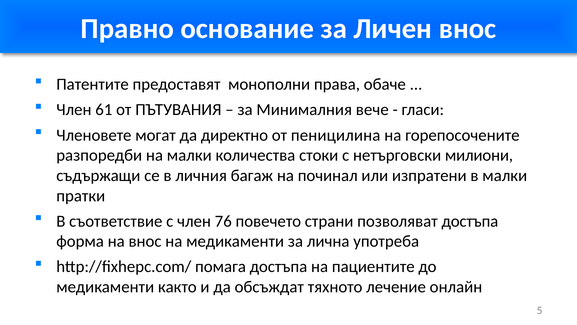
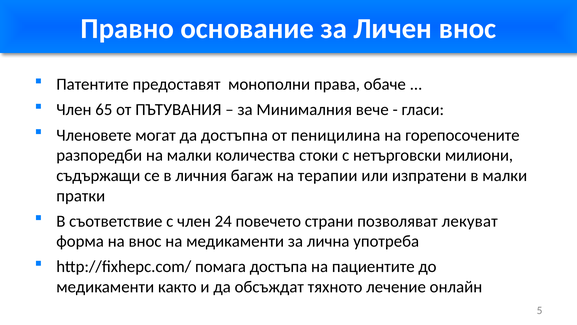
61: 61 -> 65 (104, 110)
директно: директно -> достъпна (234, 135)
починал: починал -> терапии (328, 175)
76: 76 -> 24 (223, 221)
позволяват достъпа: достъпа -> лекуват (470, 221)
